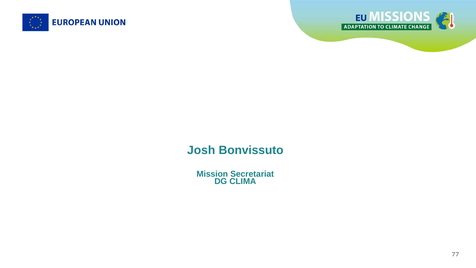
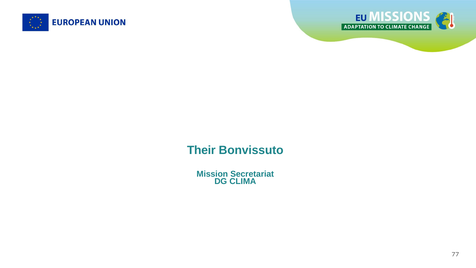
Josh: Josh -> Their (201, 150)
